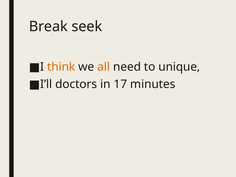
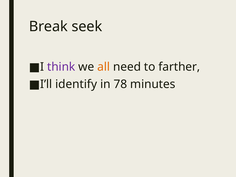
think colour: orange -> purple (61, 67)
unique: unique -> farther (179, 67)
doctors: doctors -> identify (76, 84)
17: 17 -> 78 (120, 84)
